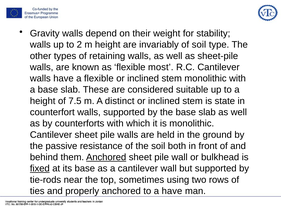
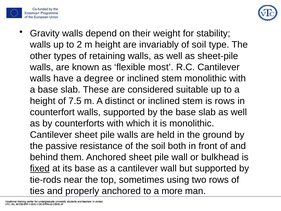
a flexible: flexible -> degree (99, 78)
is state: state -> rows (225, 101)
Anchored underline: present -> none (106, 157)
a have: have -> more (172, 191)
